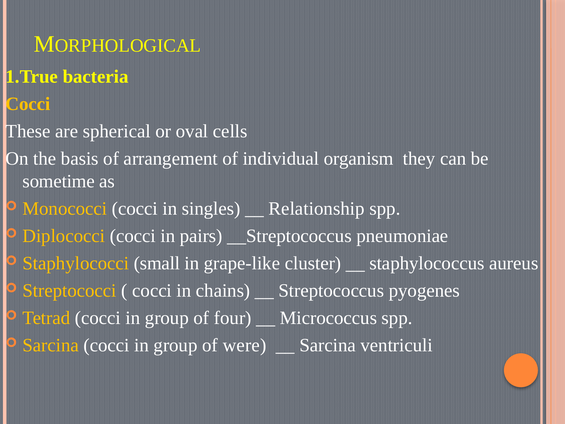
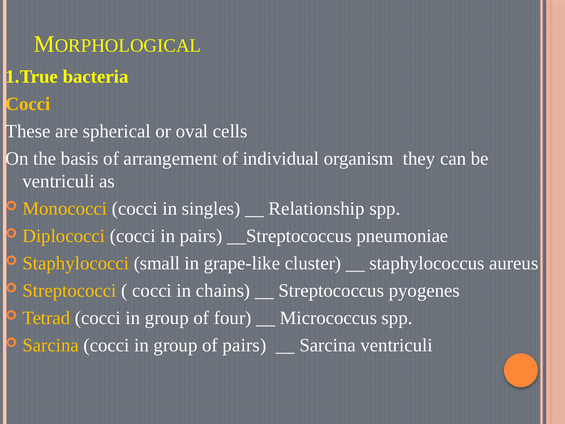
sometime: sometime -> ventriculi (59, 181)
of were: were -> pairs (244, 345)
